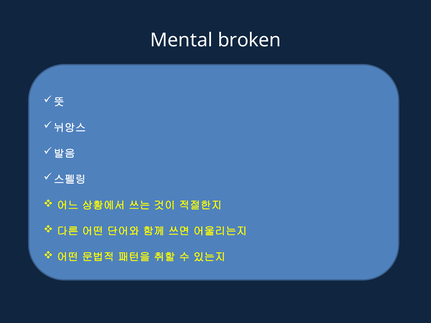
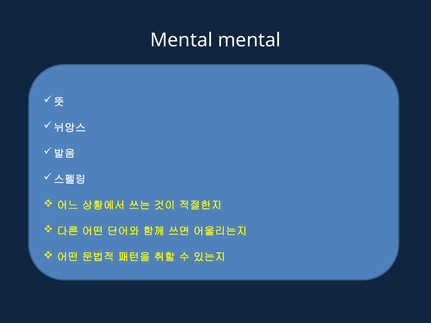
Mental broken: broken -> mental (249, 40)
